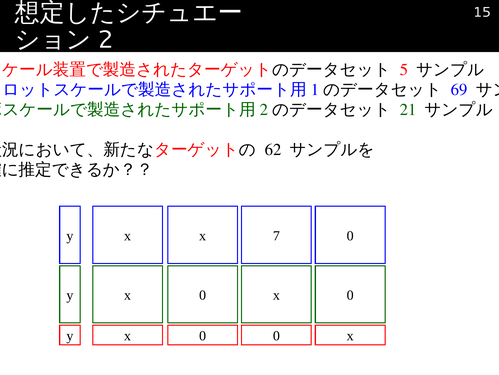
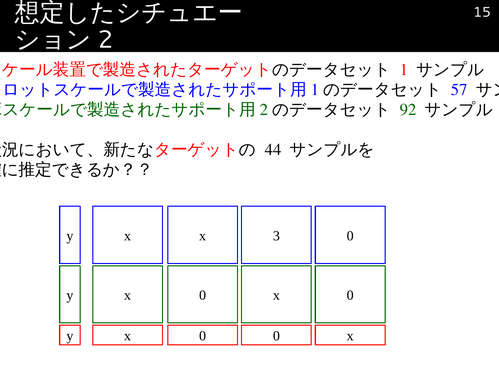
5: 5 -> 1 (404, 69)
69: 69 -> 57 (459, 89)
21: 21 -> 92 (408, 109)
62: 62 -> 44 (273, 149)
7: 7 -> 3 (276, 235)
